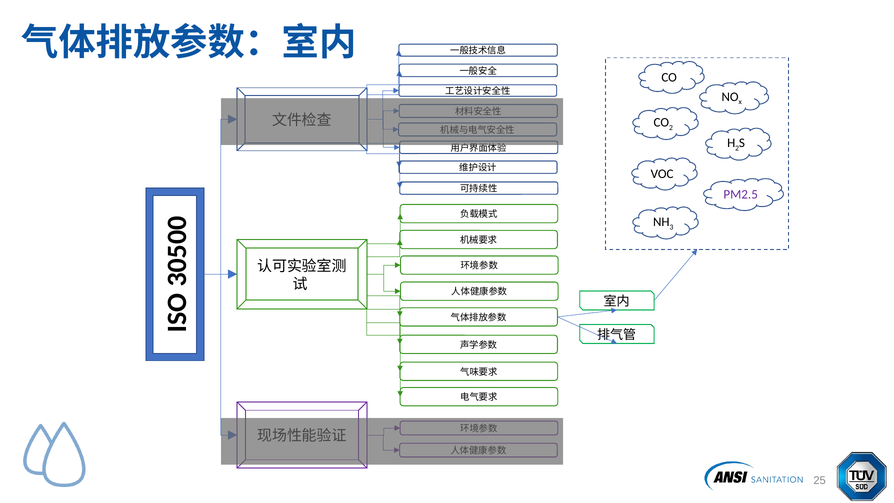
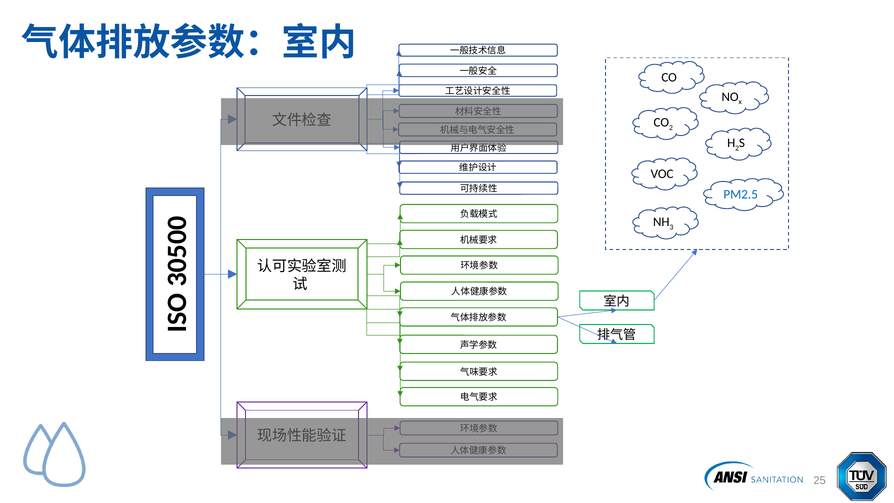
PM2.5 colour: purple -> blue (741, 195)
